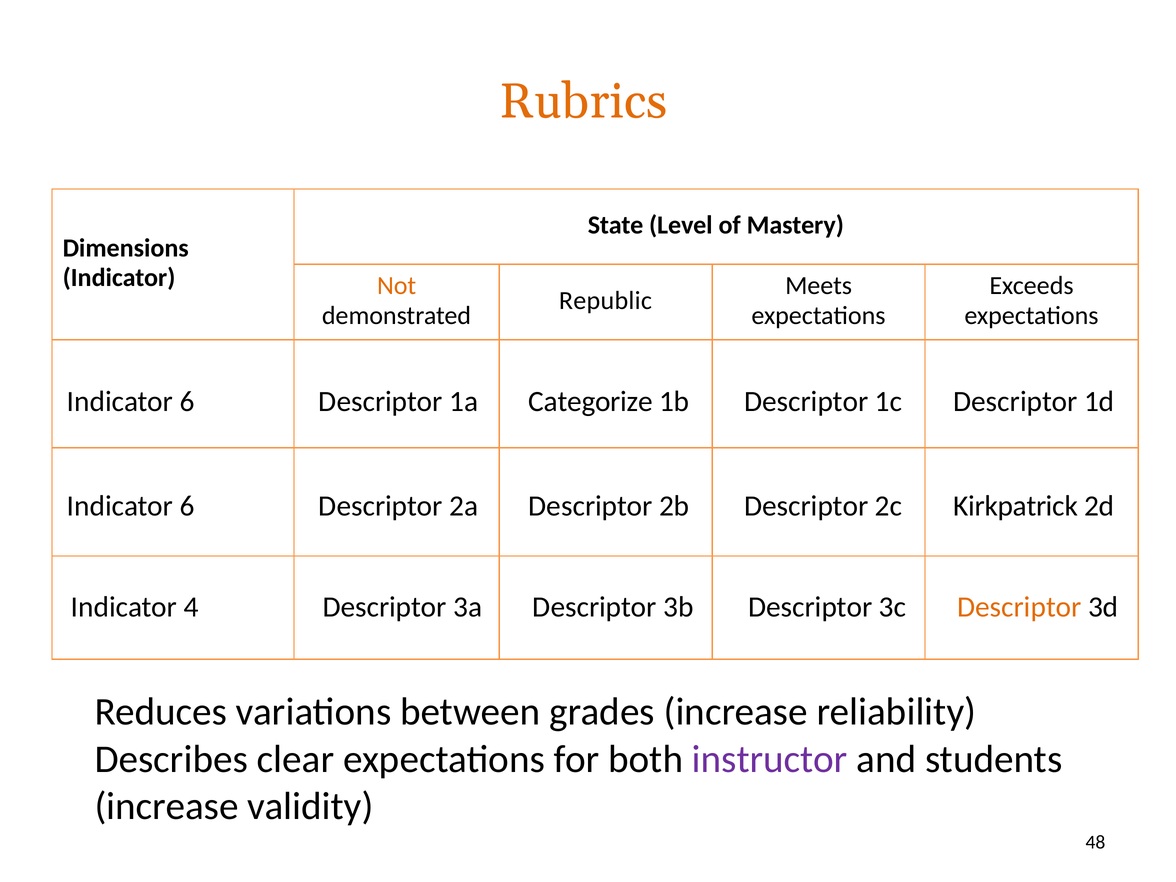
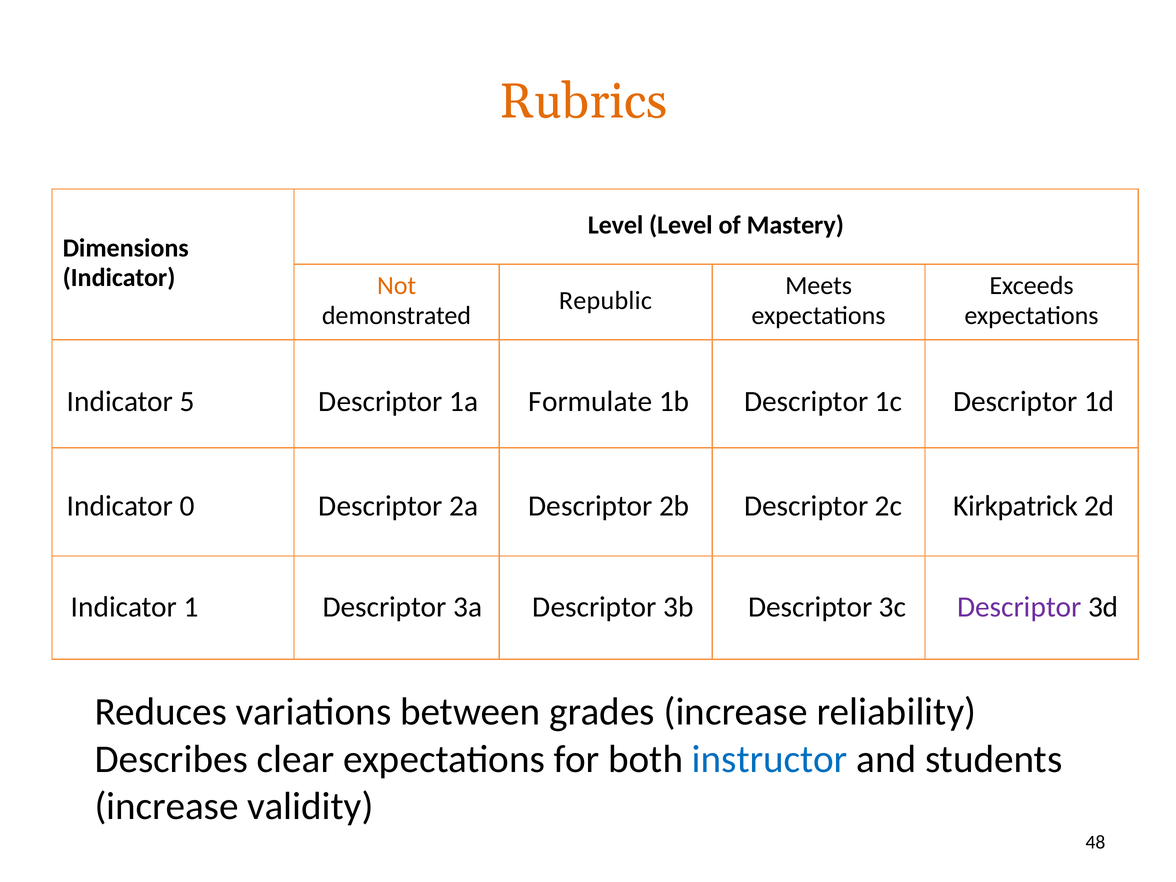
State: State -> Level (616, 225)
6: 6 -> 5 (187, 402)
Categorize: Categorize -> Formulate (590, 402)
6: 6 -> 0 (187, 506)
4: 4 -> 1 (191, 607)
Descriptor colour: orange -> purple (1019, 607)
instructor colour: purple -> blue (770, 759)
